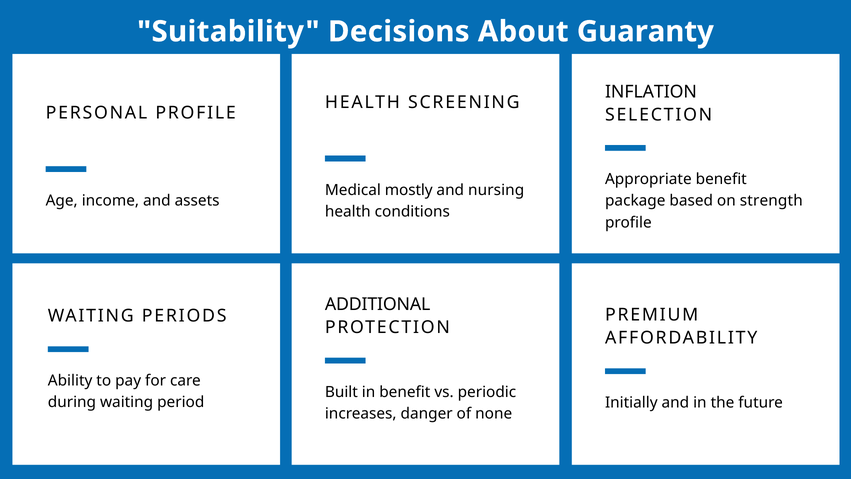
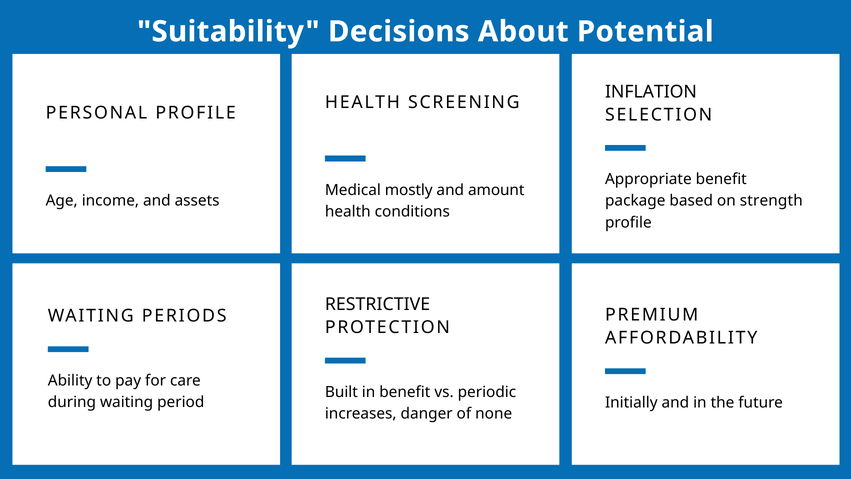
Guaranty: Guaranty -> Potential (645, 32)
nursing: nursing -> amount (496, 190)
ADDITIONAL: ADDITIONAL -> RESTRICTIVE (378, 304)
